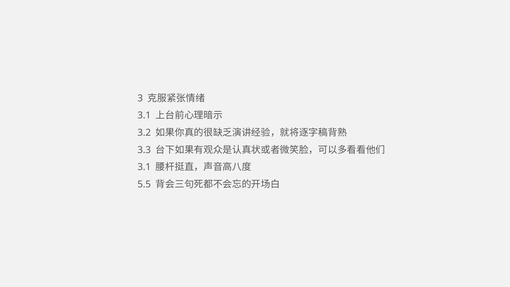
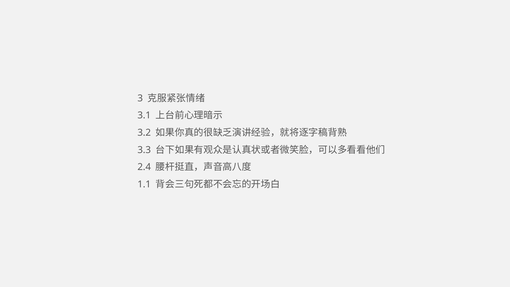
3.1: 3.1 -> 2.4 (144, 167)
5.5: 5.5 -> 1.1 (144, 184)
